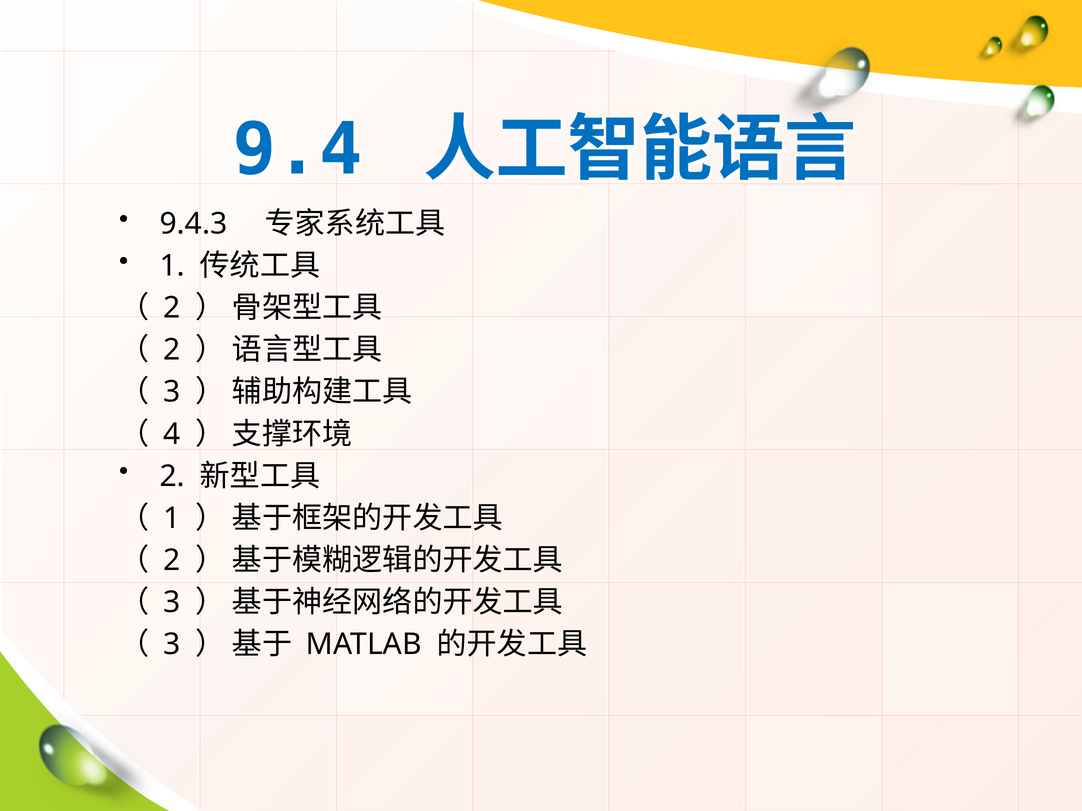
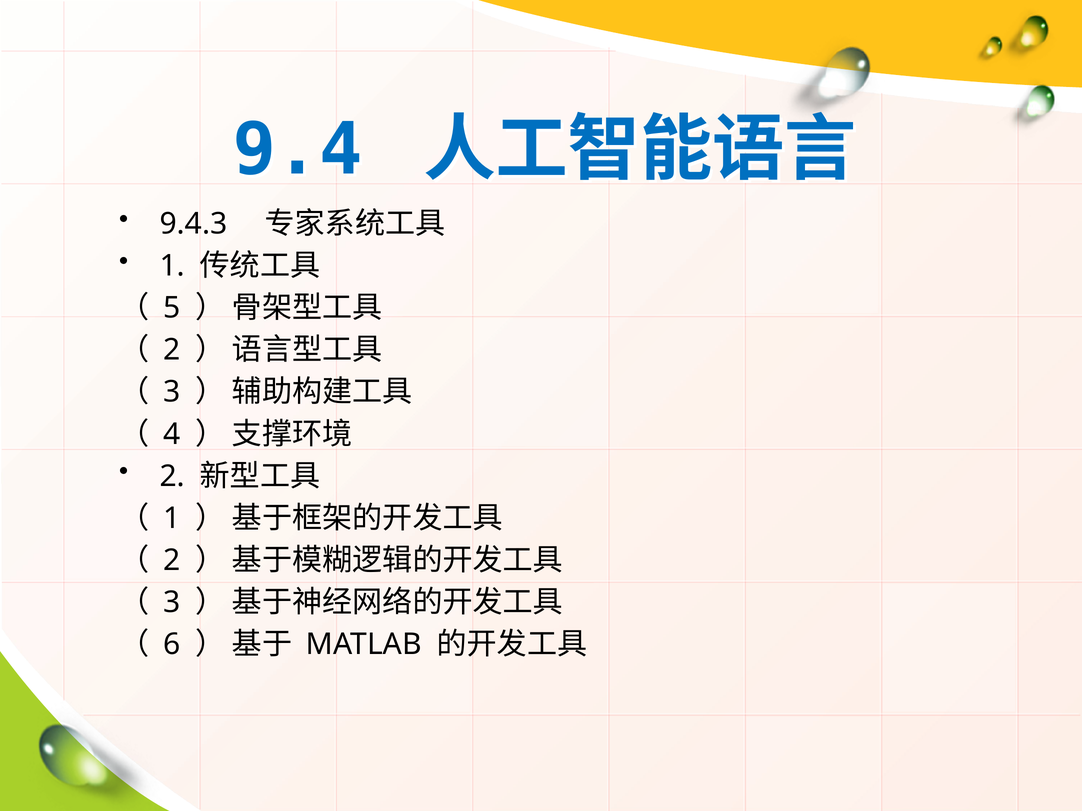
2: 2 -> 5 (172, 308)
3: 3 -> 6 (172, 645)
